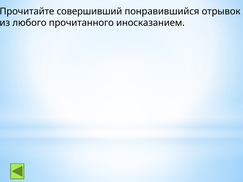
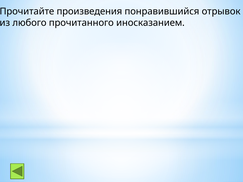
совершивший: совершивший -> произведения (89, 11)
